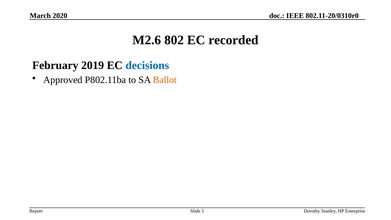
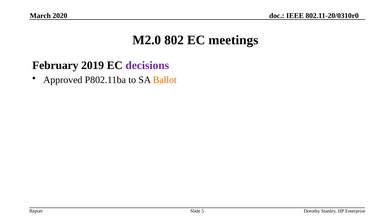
M2.6: M2.6 -> M2.0 (147, 40)
recorded: recorded -> meetings (233, 40)
decisions colour: blue -> purple (147, 65)
